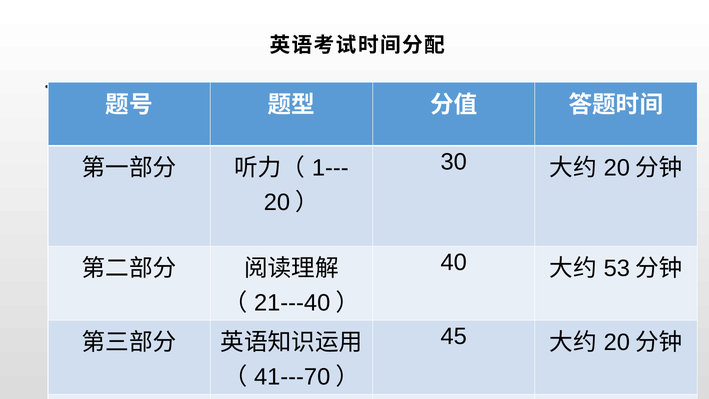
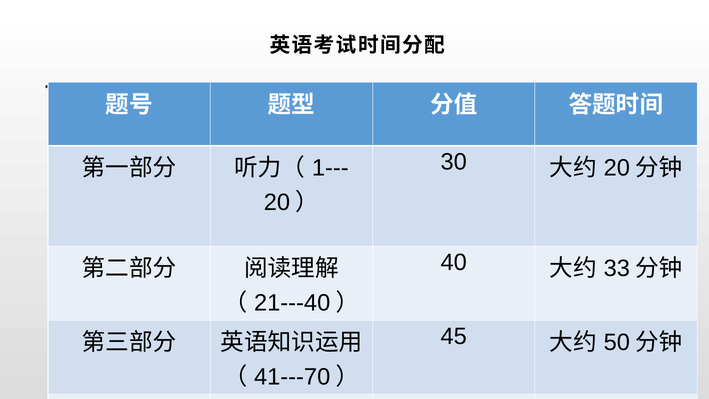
53: 53 -> 33 (617, 268)
20: 20 -> 50 (617, 342)
